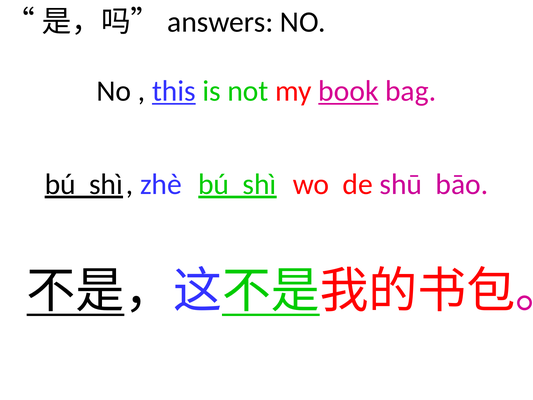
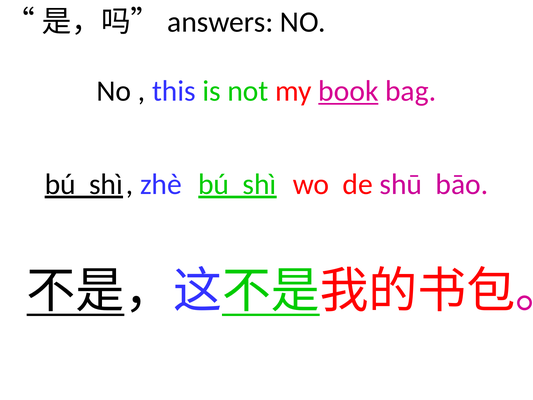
this underline: present -> none (174, 91)
